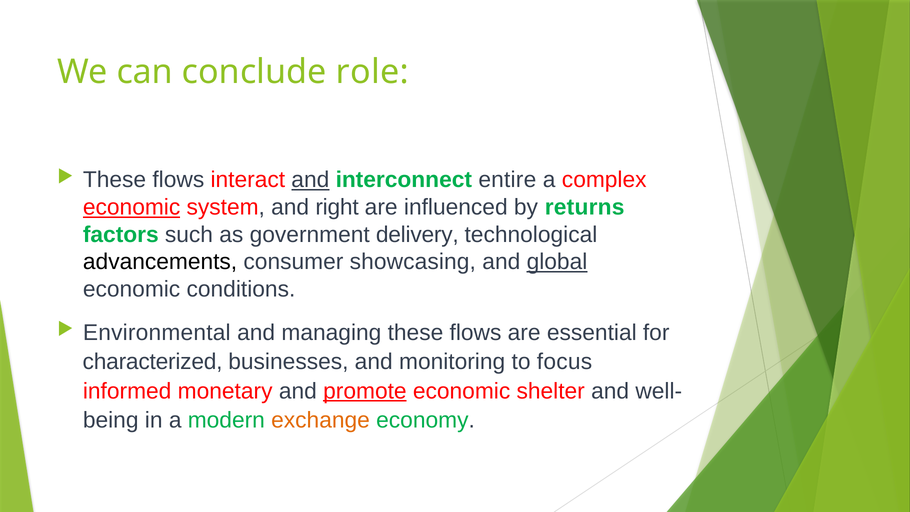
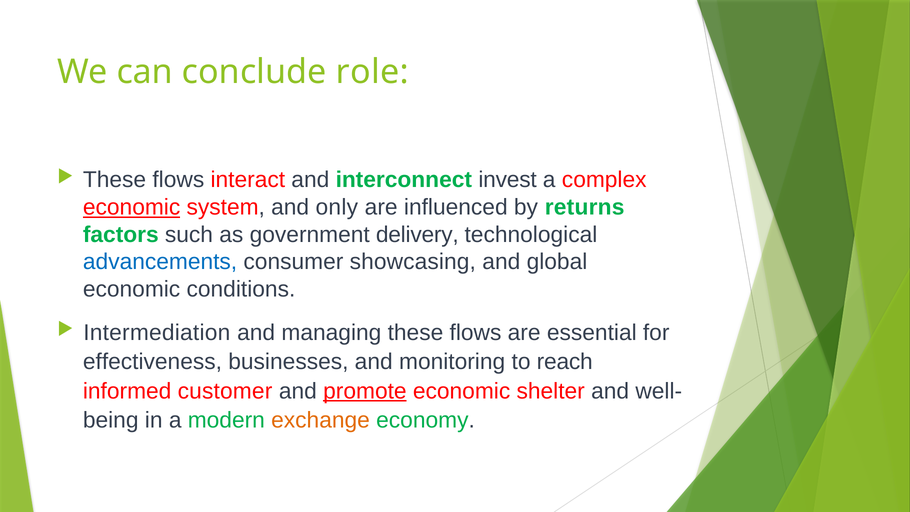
and underline: present -> none (310, 180)
entire: entire -> invest (508, 180)
right: right -> only (337, 207)
advancements colour: black -> blue (160, 262)
global underline: present -> none (557, 262)
Environmental: Environmental -> Intermediation (157, 333)
characterized: characterized -> effectiveness (152, 362)
focus: focus -> reach (565, 362)
monetary: monetary -> customer (225, 391)
